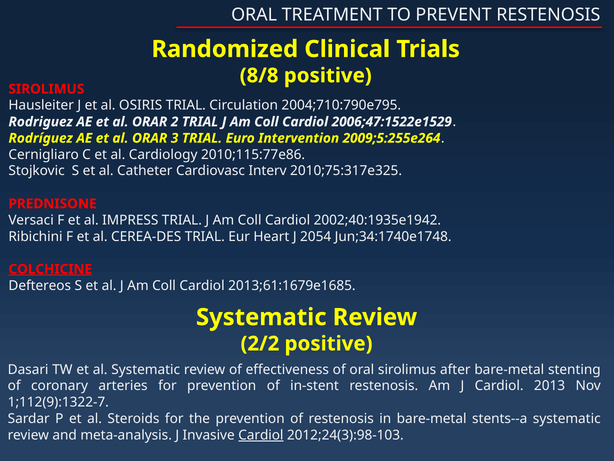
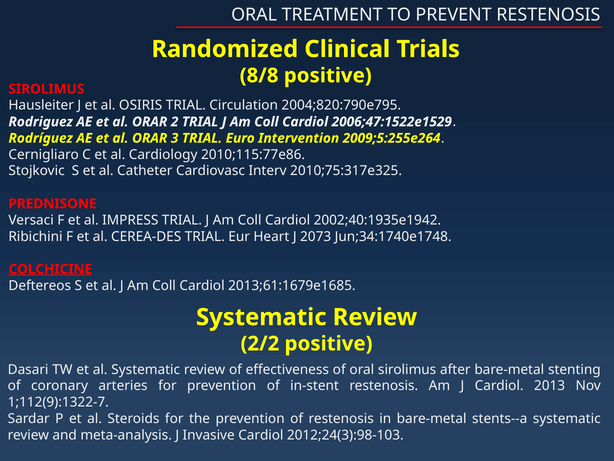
2004;710:790e795: 2004;710:790e795 -> 2004;820:790e795 (341, 105)
2054: 2054 -> 2073 (316, 236)
Cardiol underline: present -> none (261, 435)
